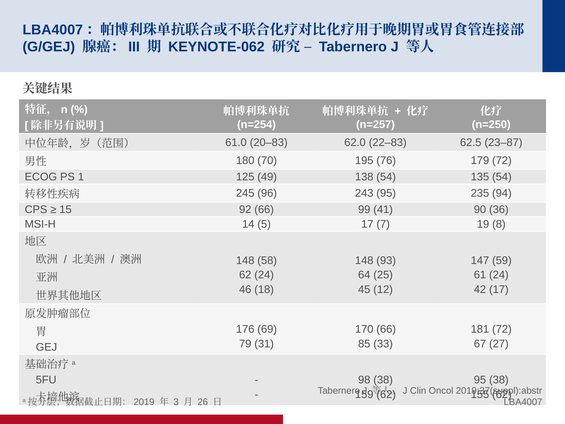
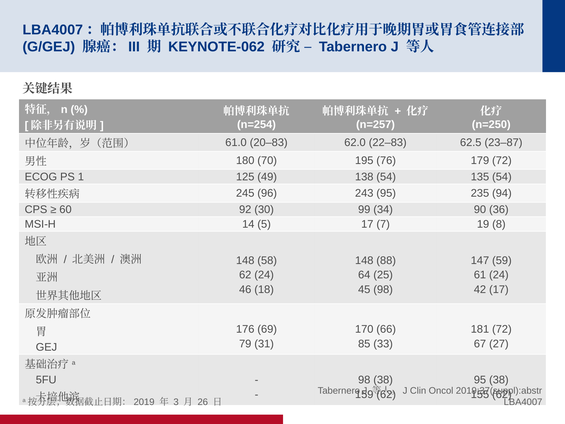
15: 15 -> 60 (66, 210)
92 66: 66 -> 30 (264, 210)
41: 41 -> 34 (383, 210)
93: 93 -> 88 (386, 260)
45 12: 12 -> 98 (383, 289)
